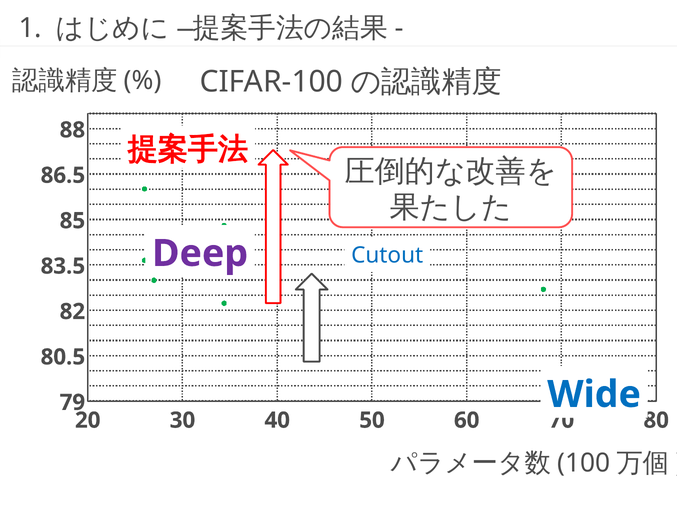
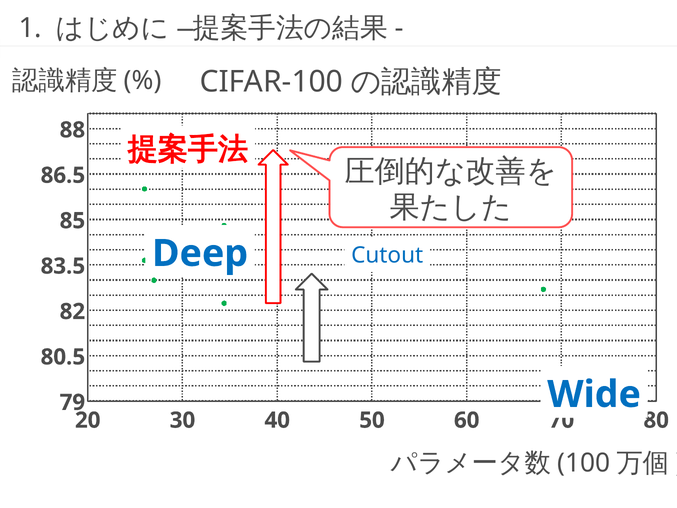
Deep colour: purple -> blue (200, 253)
